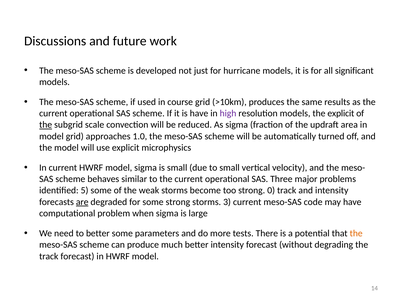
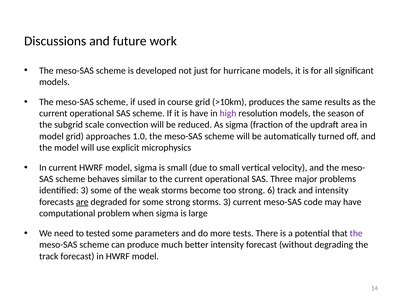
the explicit: explicit -> season (341, 113)
the underline: present -> none (46, 125)
identified 5: 5 -> 3 (85, 190)
0: 0 -> 6 (271, 190)
to better: better -> tested (98, 233)
the colour: orange -> purple (356, 233)
